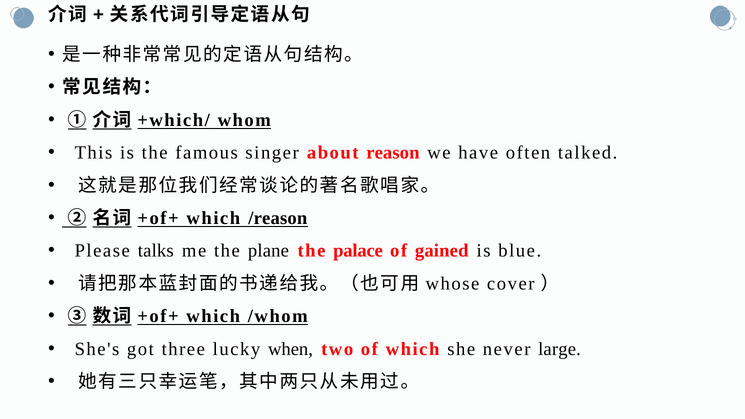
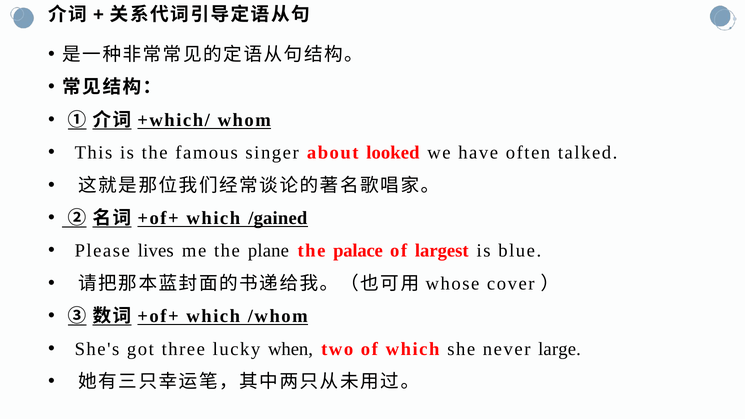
reason: reason -> looked (393, 153)
/reason: /reason -> /gained (278, 218)
talks: talks -> lives (156, 251)
gained: gained -> largest (442, 251)
